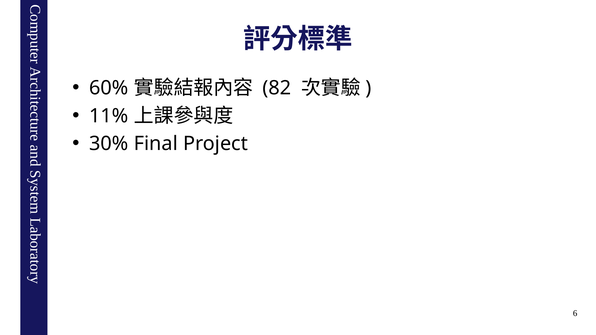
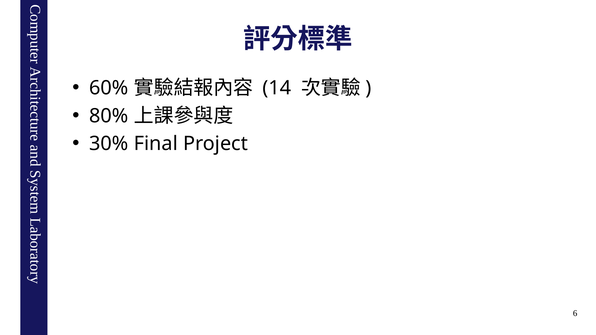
82: 82 -> 14 (277, 88)
11%: 11% -> 80% (109, 116)
